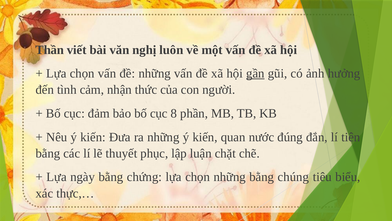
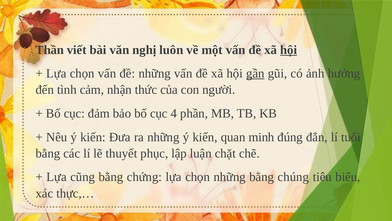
hội underline: none -> present (289, 50)
8: 8 -> 4 (174, 113)
nước: nước -> minh (262, 137)
tiên: tiên -> tuổi (351, 137)
ngày: ngày -> cũng (83, 177)
